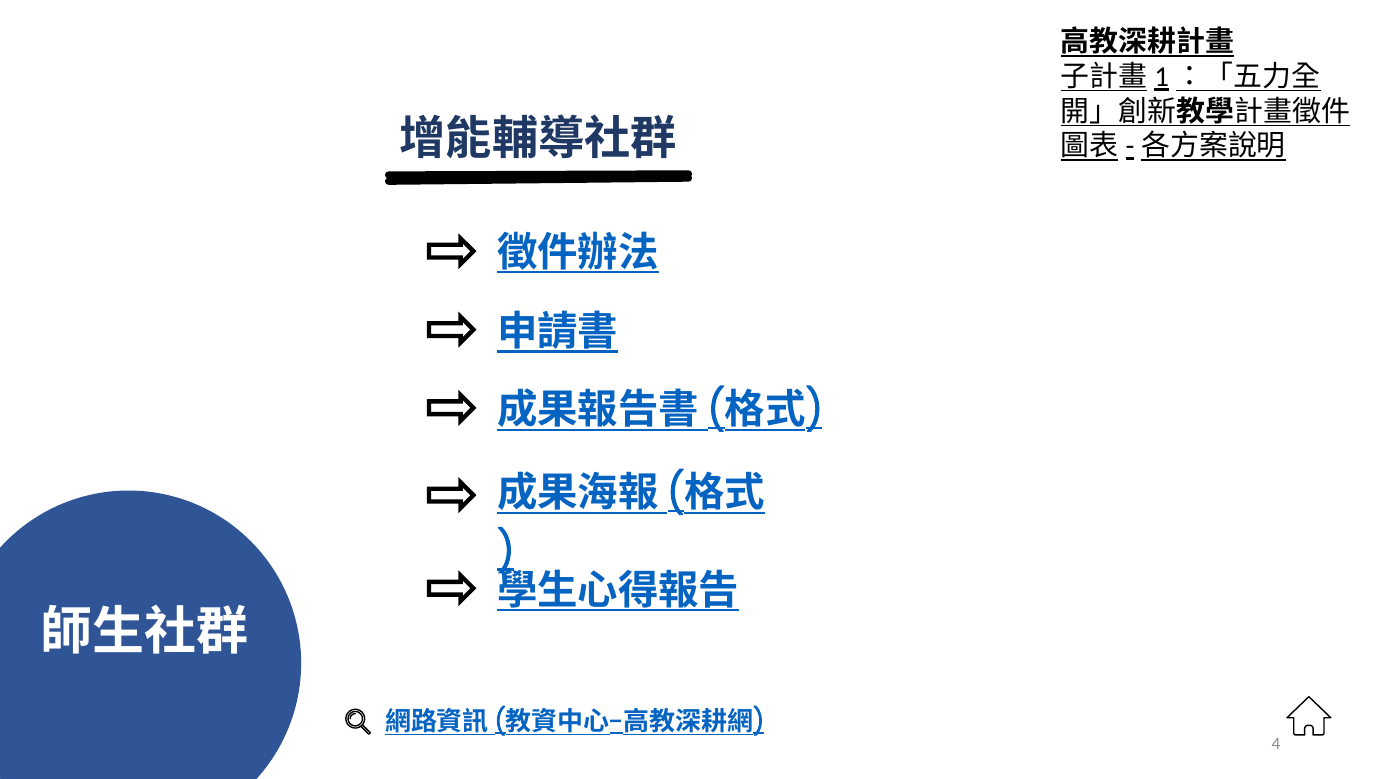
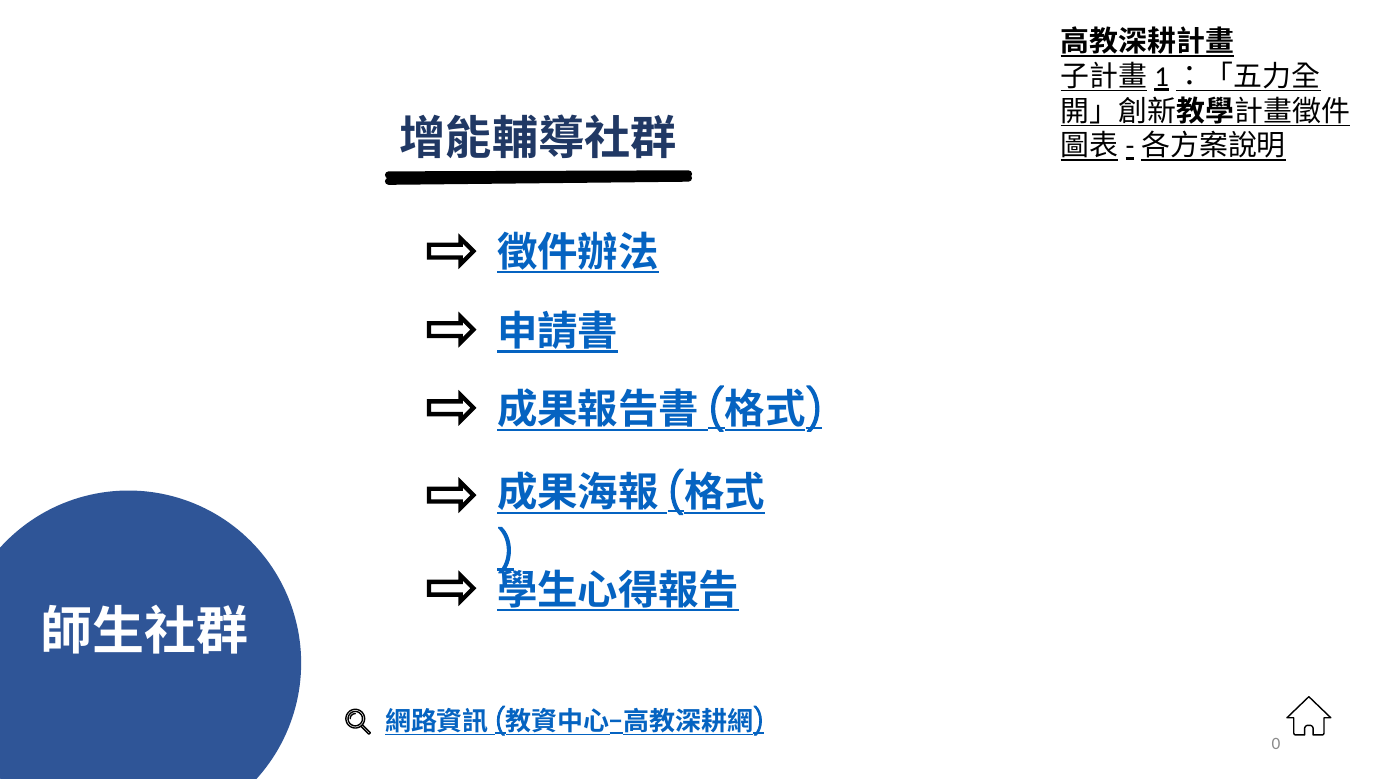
4: 4 -> 0 (1276, 744)
